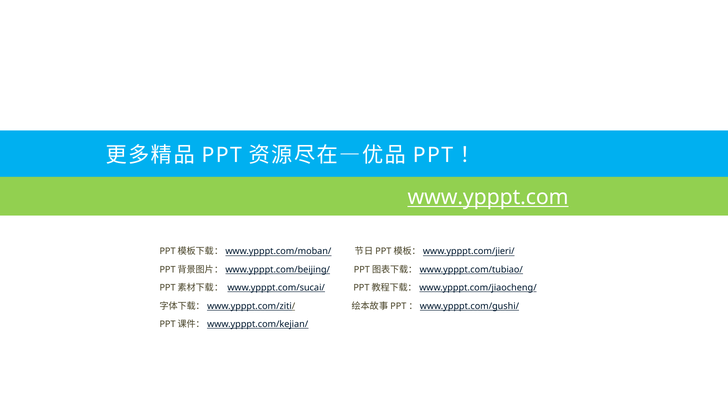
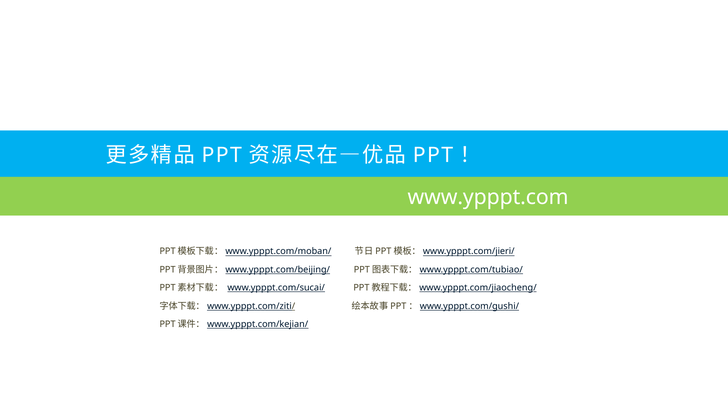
www.ypppt.com underline: present -> none (488, 197)
